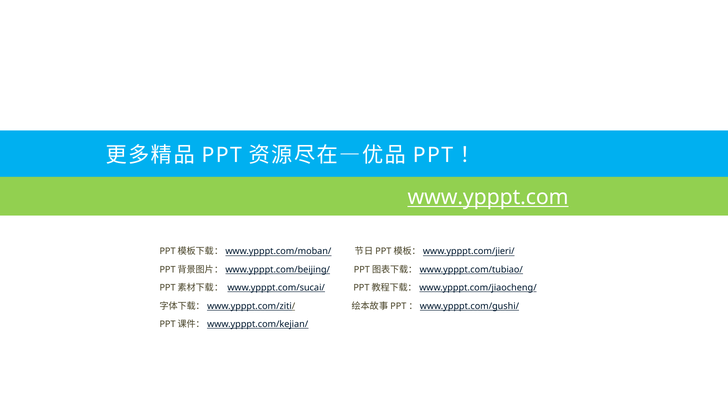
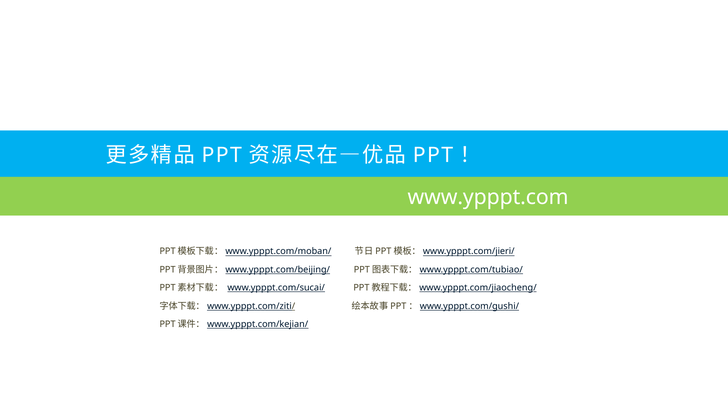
www.ypppt.com underline: present -> none (488, 197)
